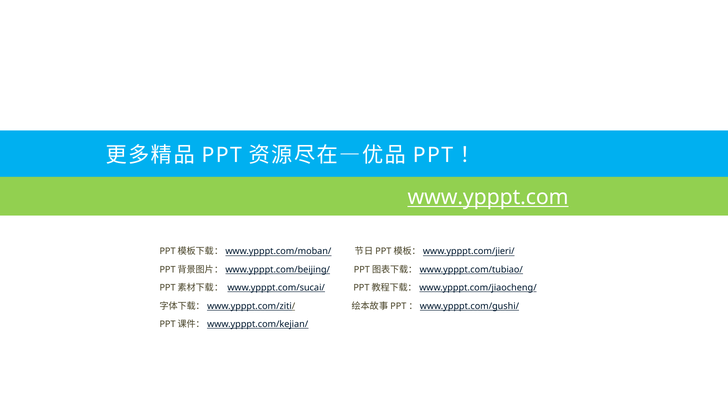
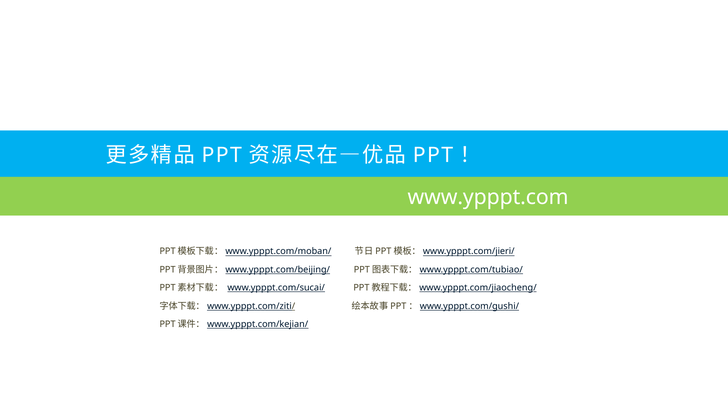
www.ypppt.com underline: present -> none (488, 197)
